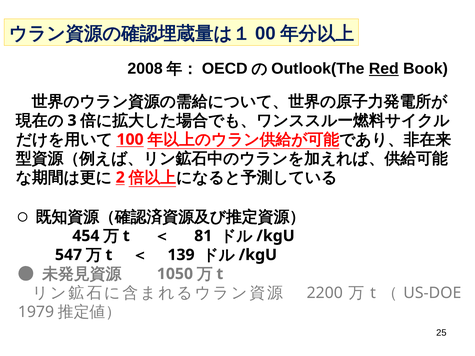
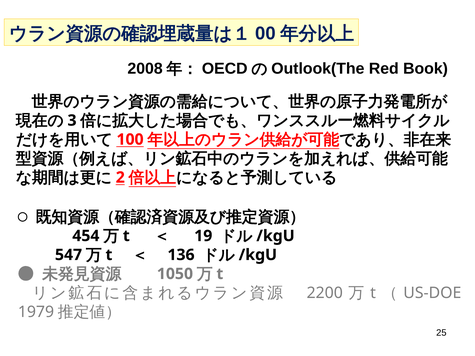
Red underline: present -> none (384, 69)
81: 81 -> 19 (203, 236)
139: 139 -> 136 (181, 255)
